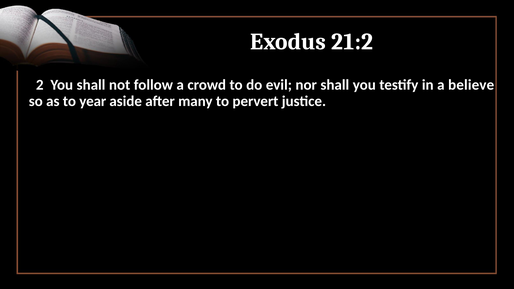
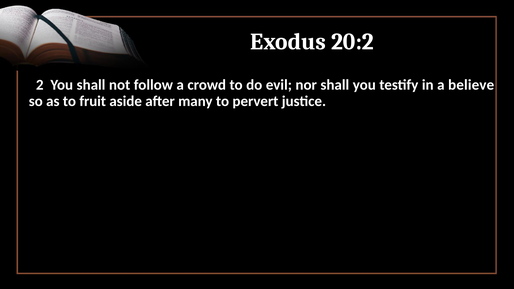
21:2: 21:2 -> 20:2 (352, 42)
year: year -> fruit (93, 101)
